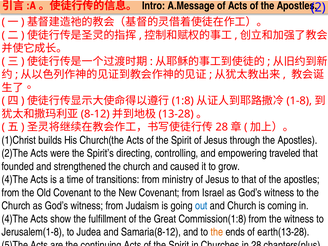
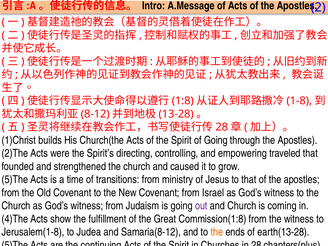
Spirit of Jesus: Jesus -> Going (216, 140)
4)The: 4)The -> 5)The (15, 180)
out colour: blue -> purple (201, 206)
